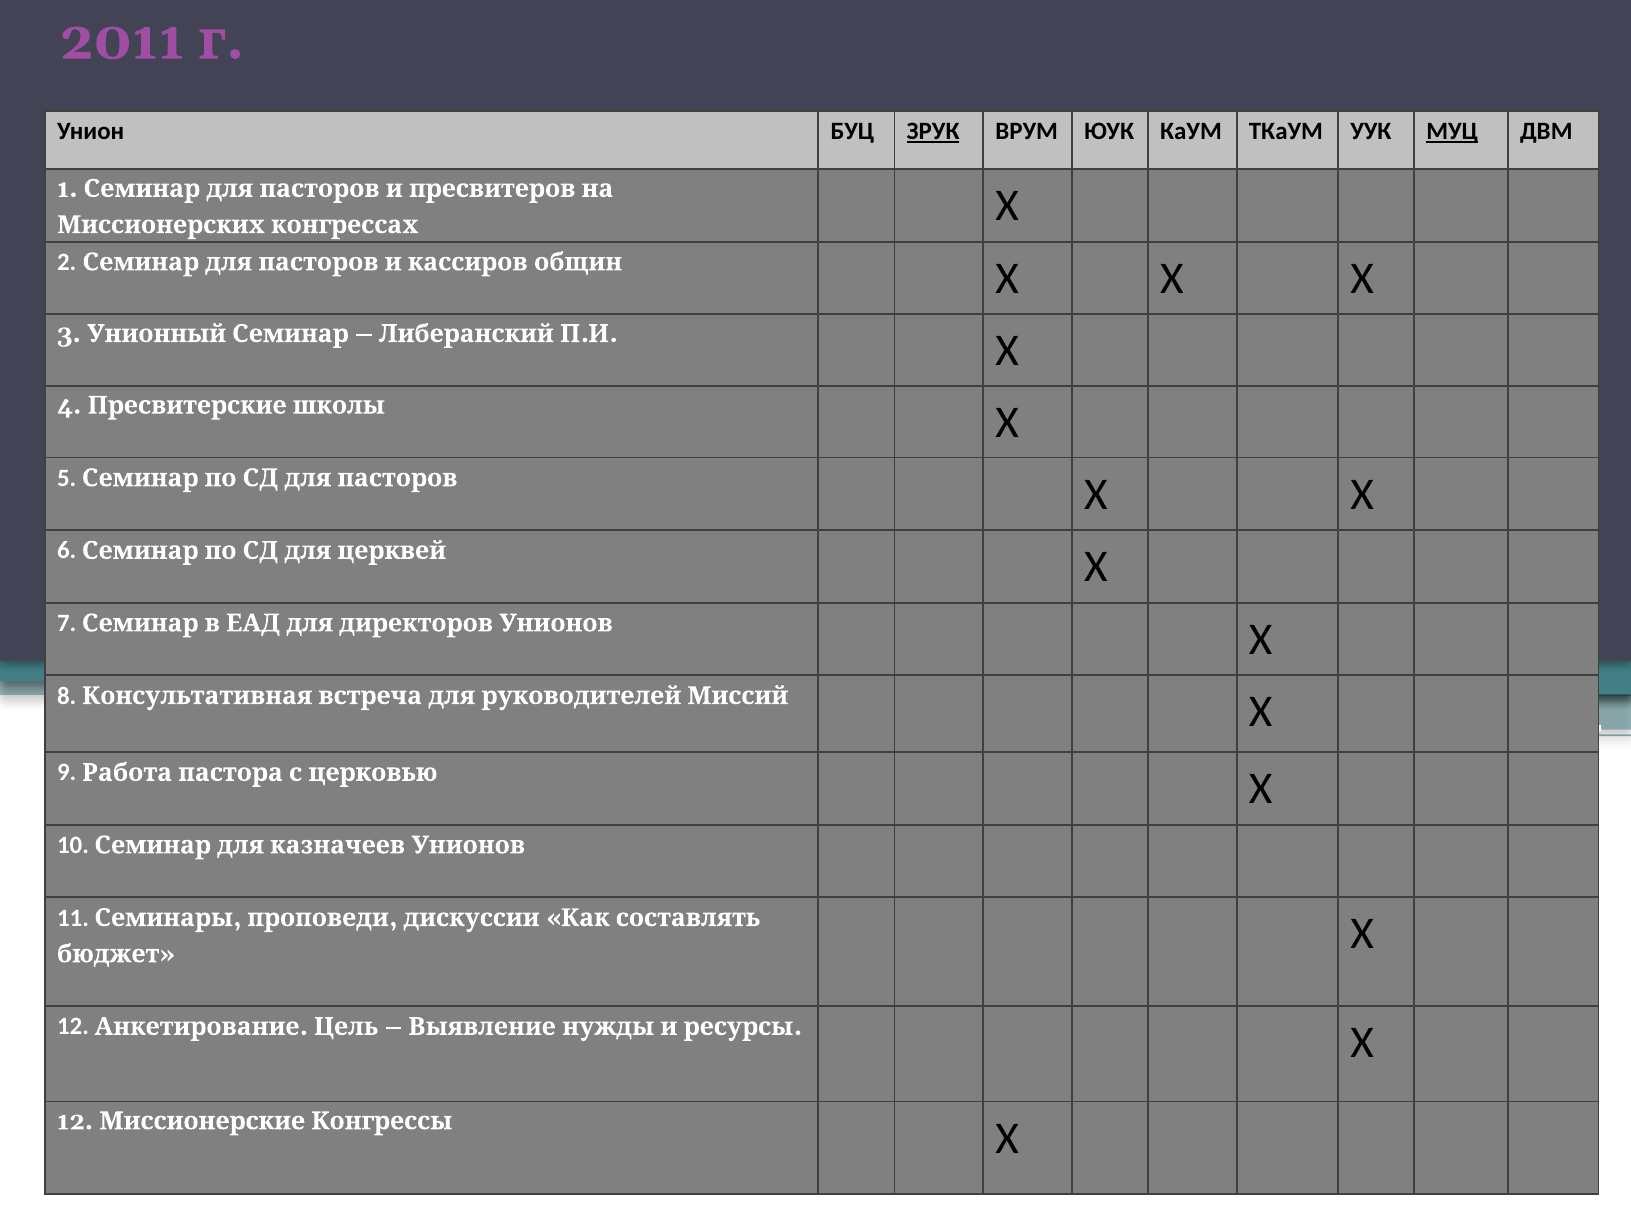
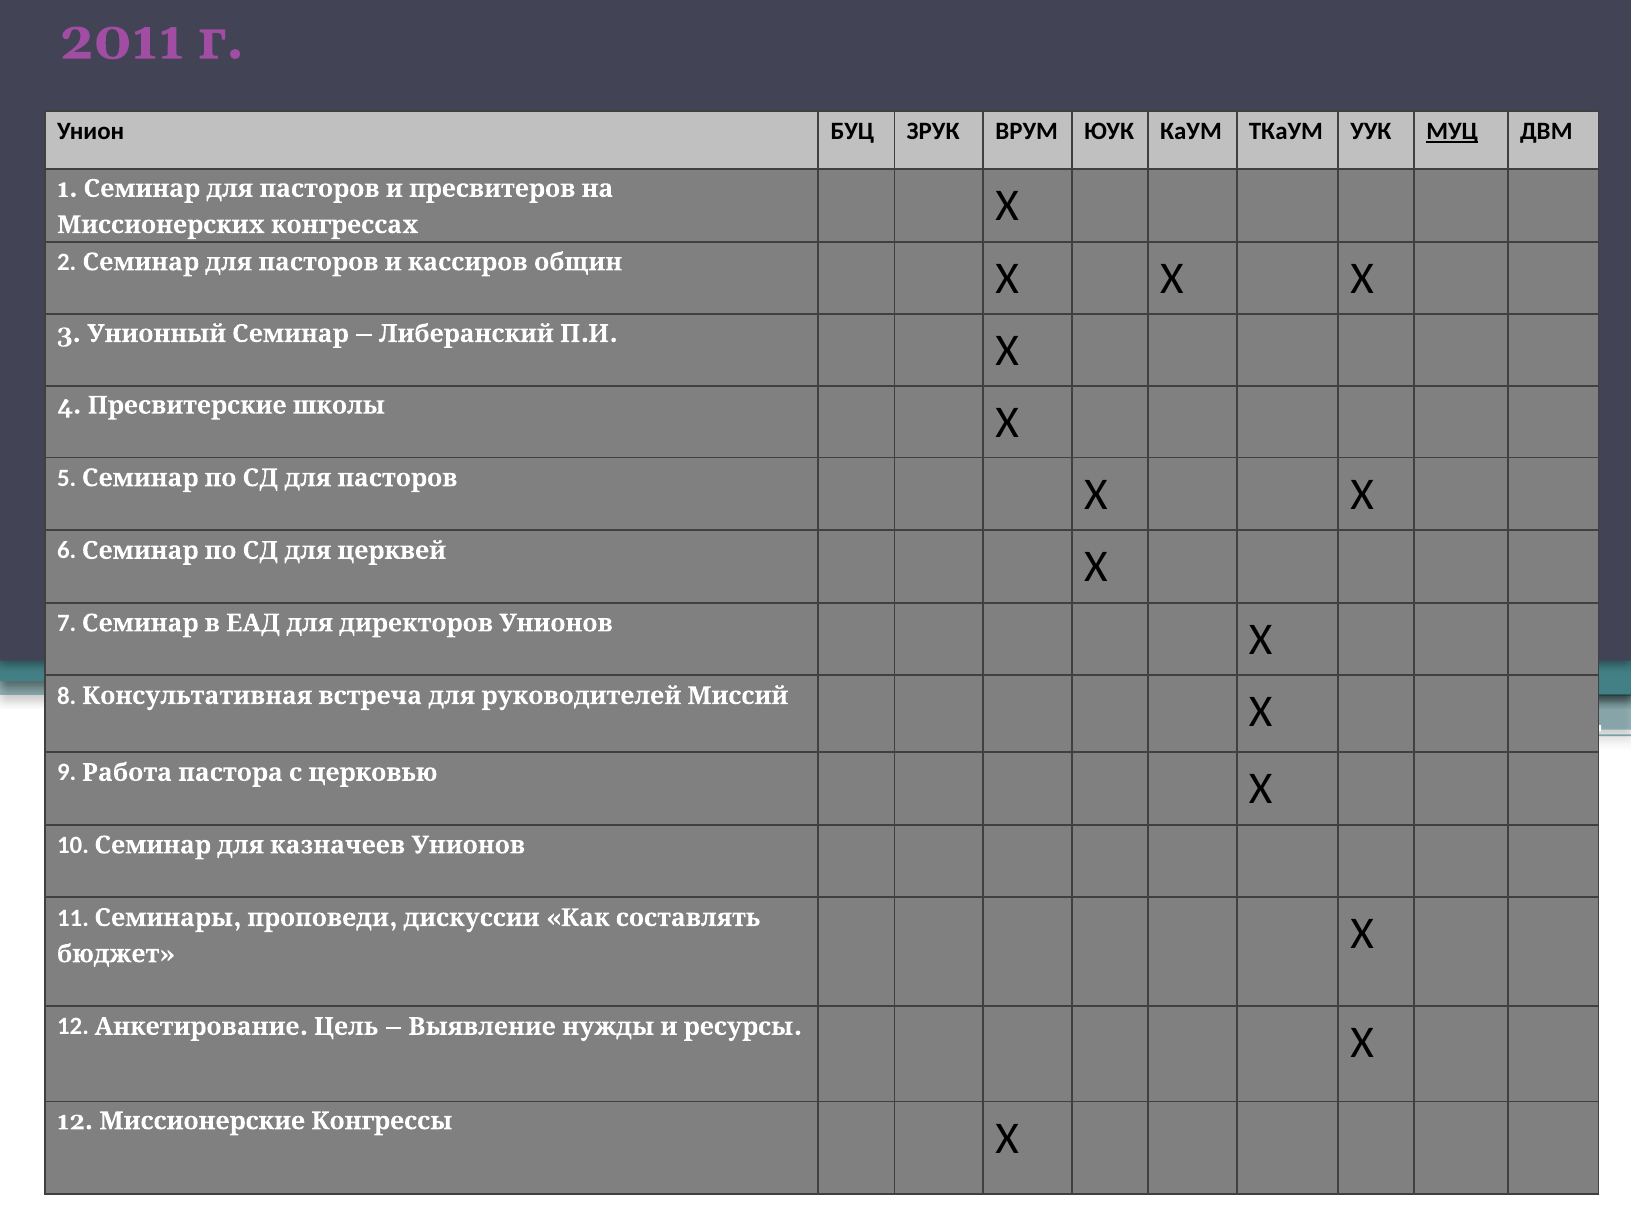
ЗРУК underline: present -> none (933, 131)
